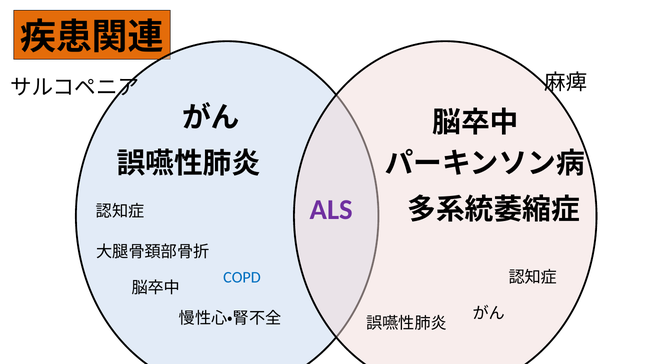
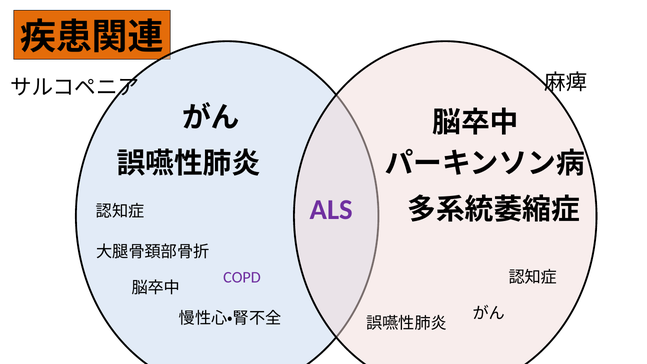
COPD colour: blue -> purple (242, 277)
